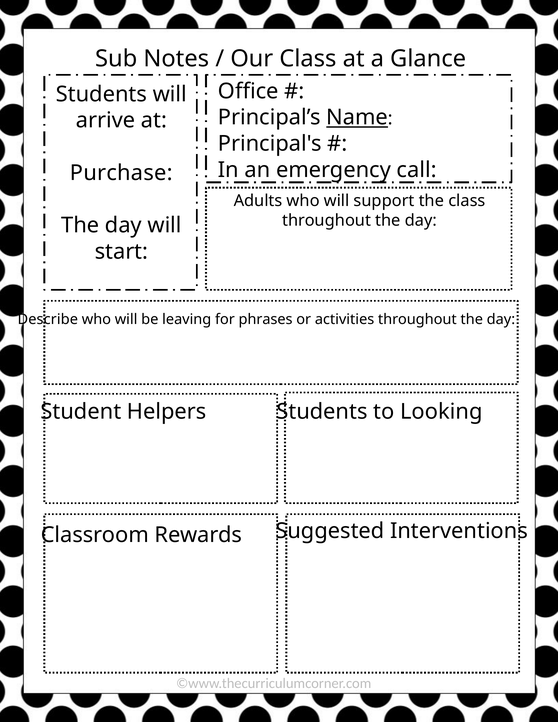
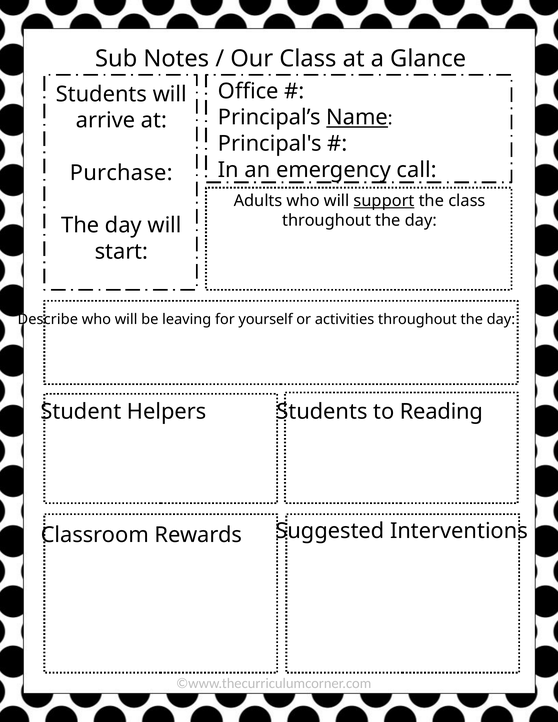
support underline: none -> present (384, 201)
phrases: phrases -> yourself (266, 319)
Looking: Looking -> Reading (441, 412)
